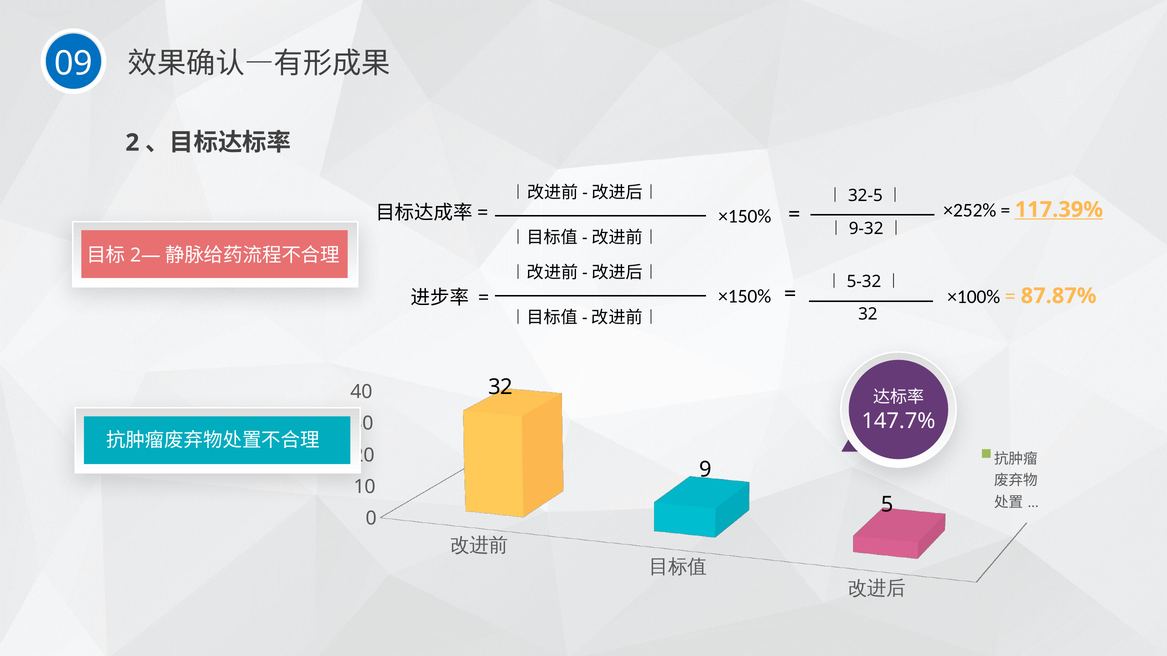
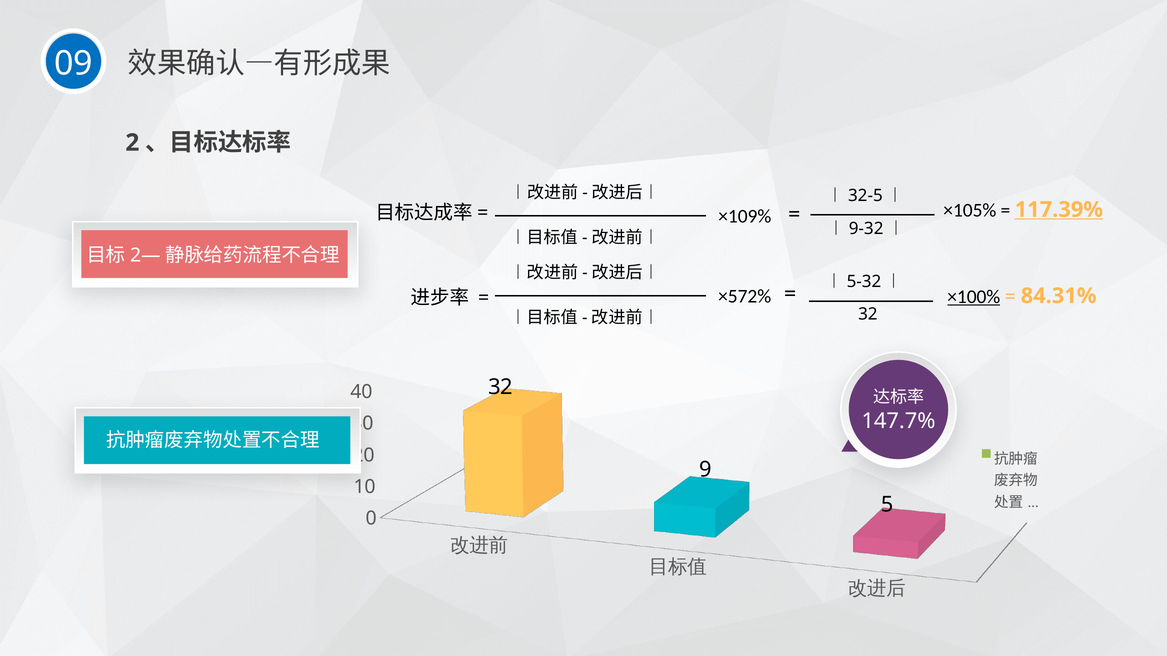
×252%: ×252% -> ×105% (970, 211)
×150%: ×150% -> ×109% (745, 217)
×150%: ×150% -> ×572% (745, 297)
×100% underline: none -> present (974, 297)
87.87%: 87.87% -> 84.31% (1059, 296)
